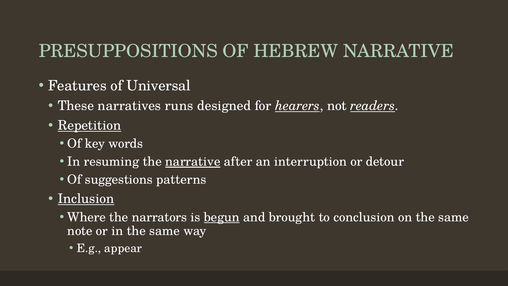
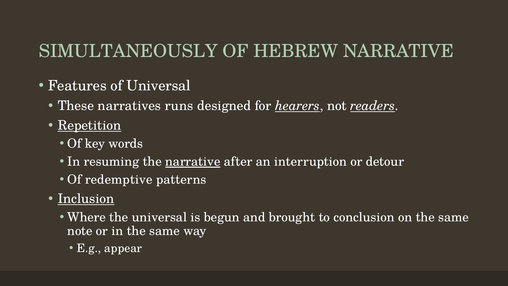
PRESUPPOSITIONS: PRESUPPOSITIONS -> SIMULTANEOUSLY (128, 51)
suggestions: suggestions -> redemptive (119, 179)
the narrators: narrators -> universal (159, 217)
begun underline: present -> none (222, 217)
